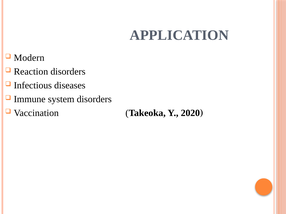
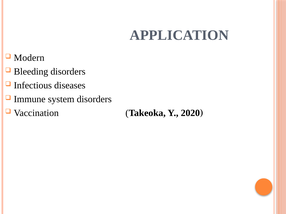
Reaction: Reaction -> Bleeding (31, 72)
